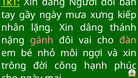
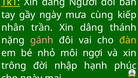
xưng: xưng -> cùng (102, 15)
lặng: lặng -> trần (42, 27)
đàn colour: pink -> yellow (128, 40)
công: công -> nhập (66, 65)
